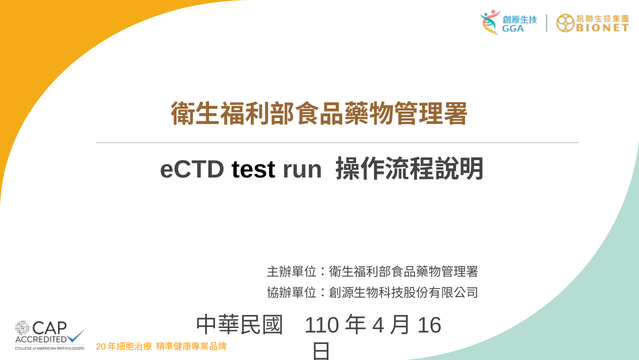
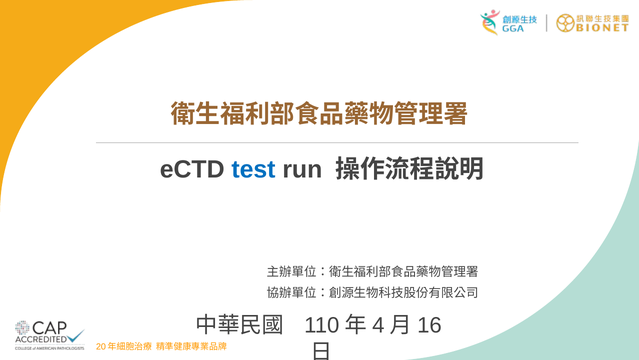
test colour: black -> blue (253, 169)
